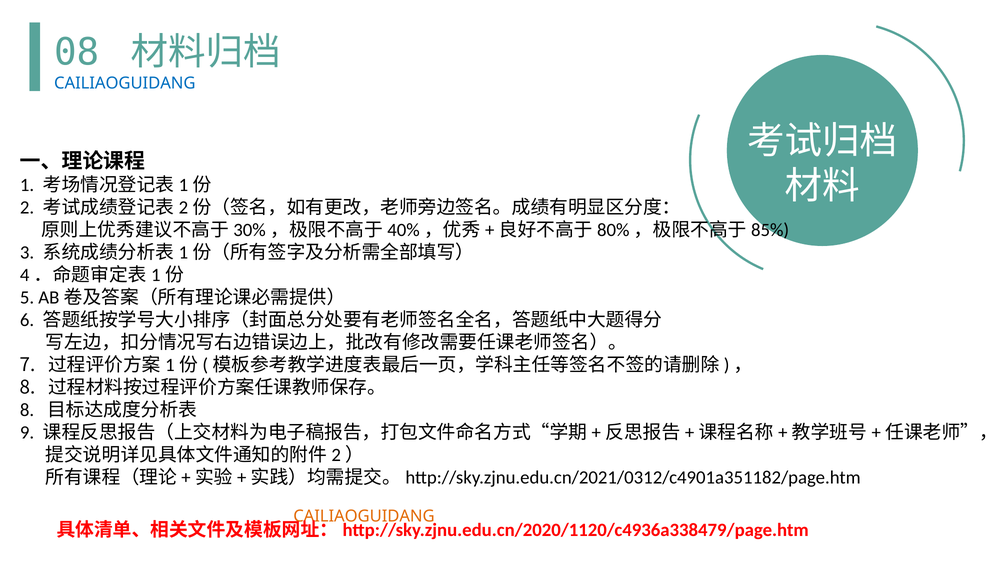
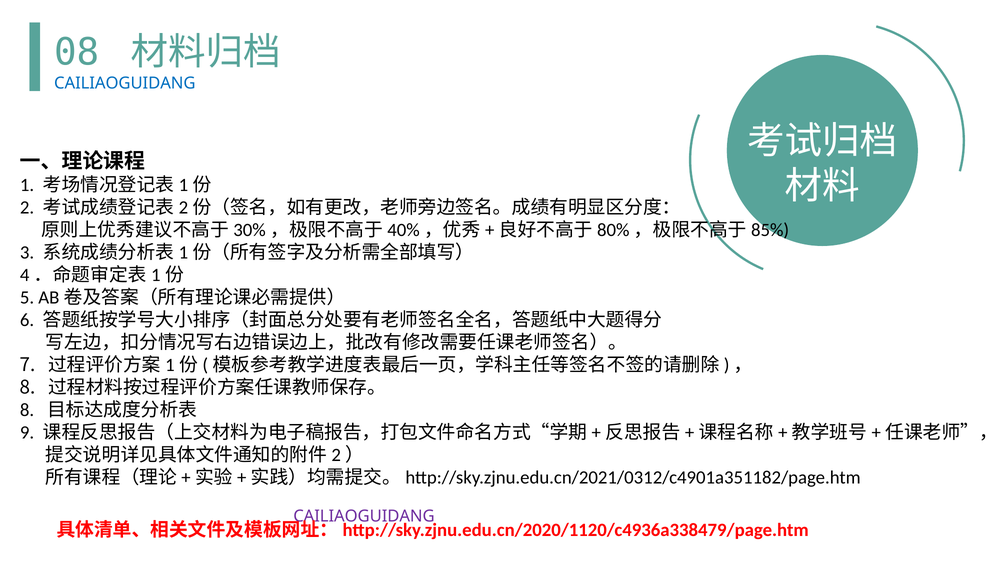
CAILIAOGUIDANG colour: orange -> purple (364, 516)
